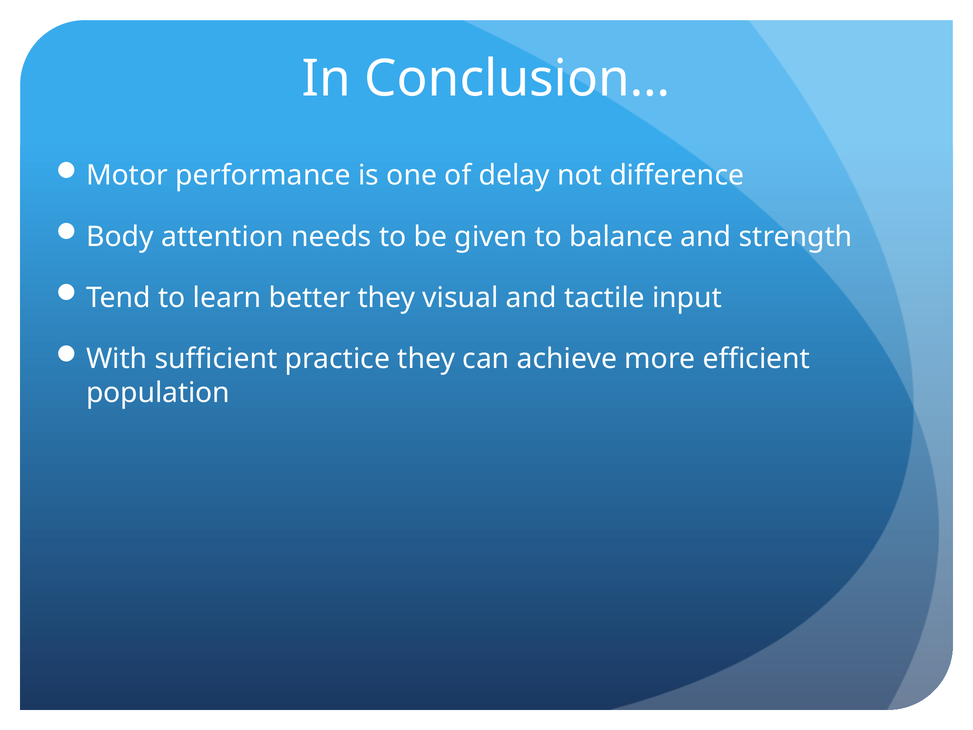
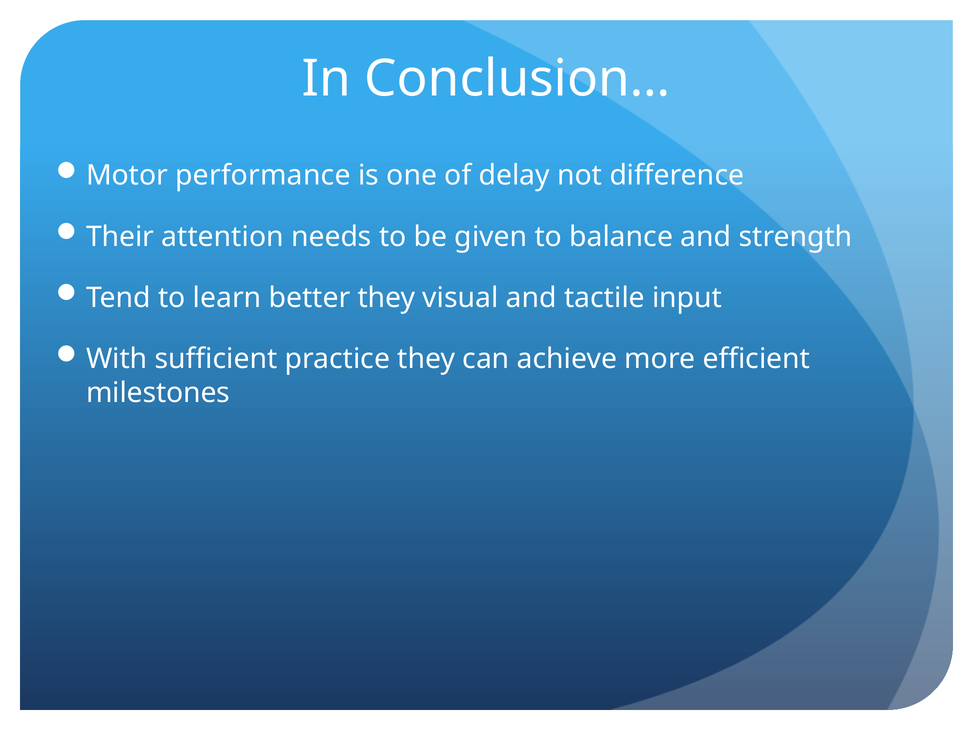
Body: Body -> Their (120, 237)
population: population -> milestones (158, 393)
